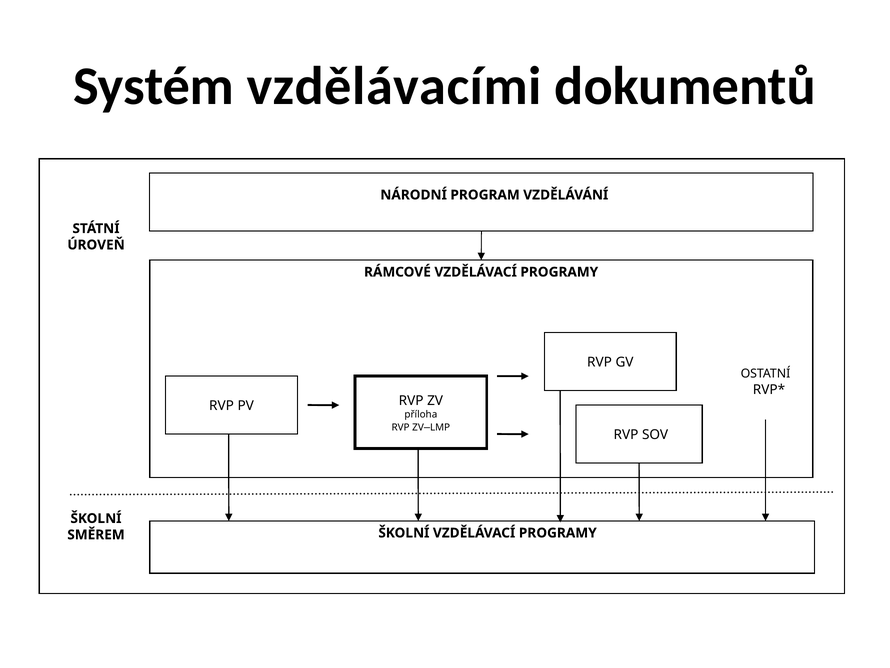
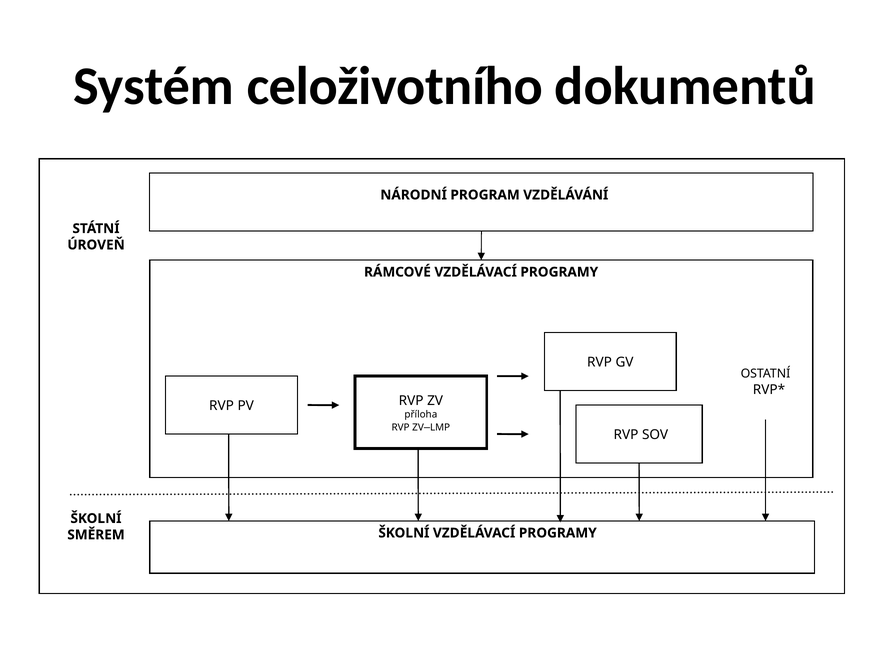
vzdělávacími: vzdělávacími -> celoživotního (395, 86)
